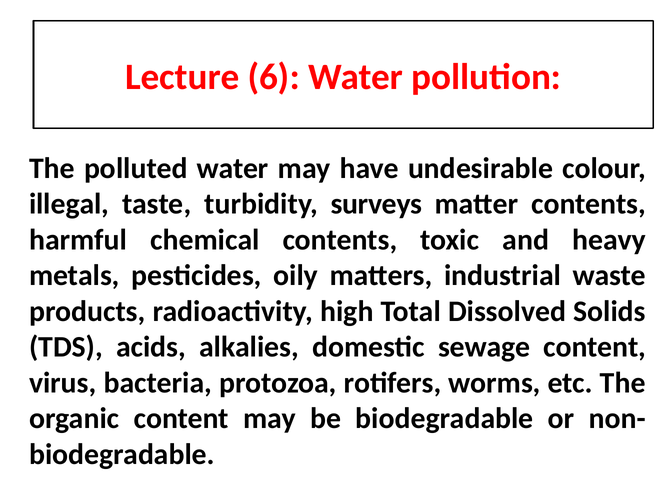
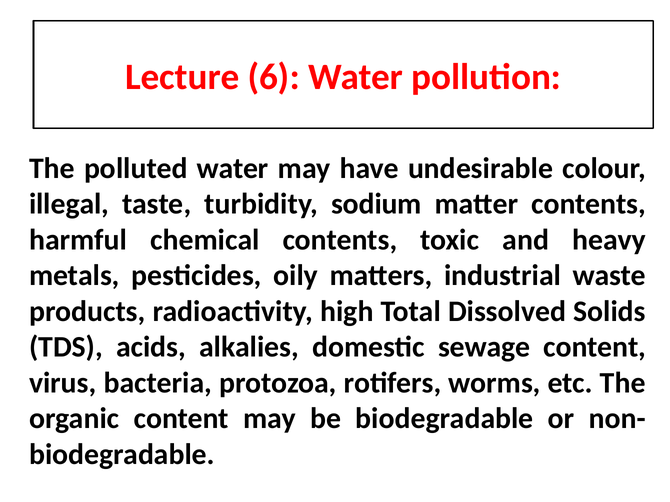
surveys: surveys -> sodium (376, 204)
